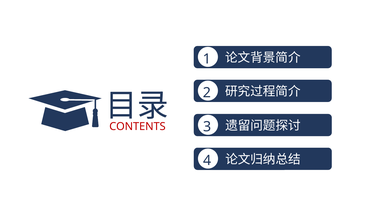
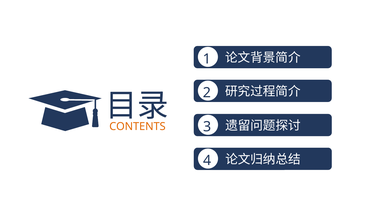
CONTENTS colour: red -> orange (137, 127)
